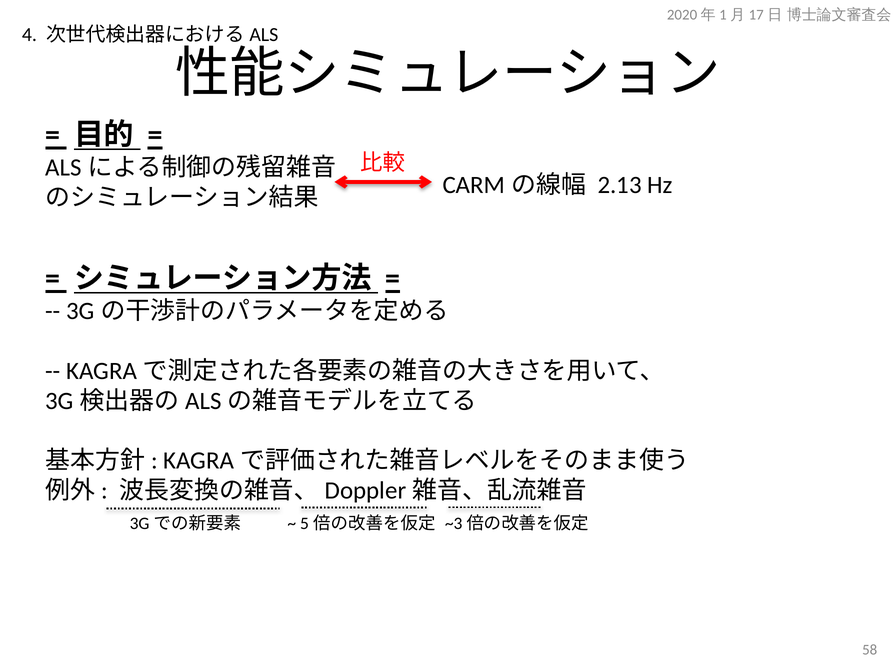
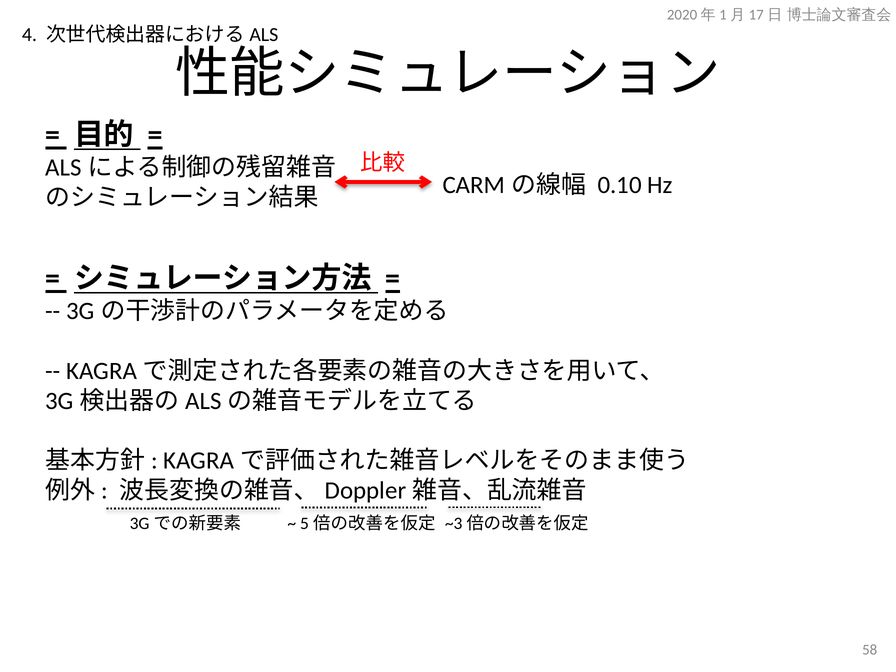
2.13: 2.13 -> 0.10 (620, 185)
